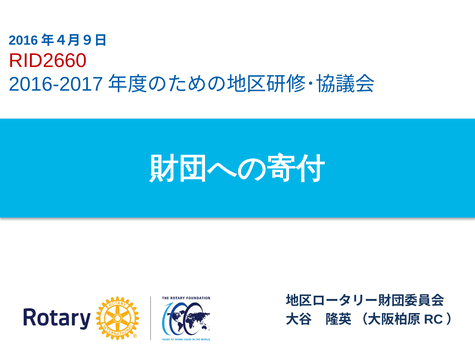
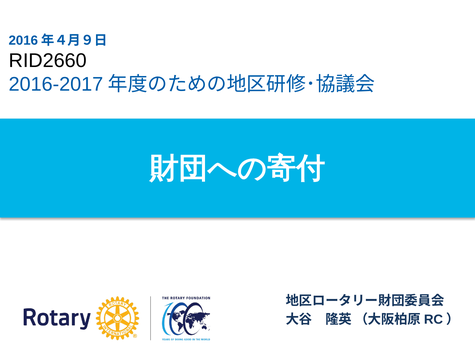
RID2660 colour: red -> black (48, 61)
